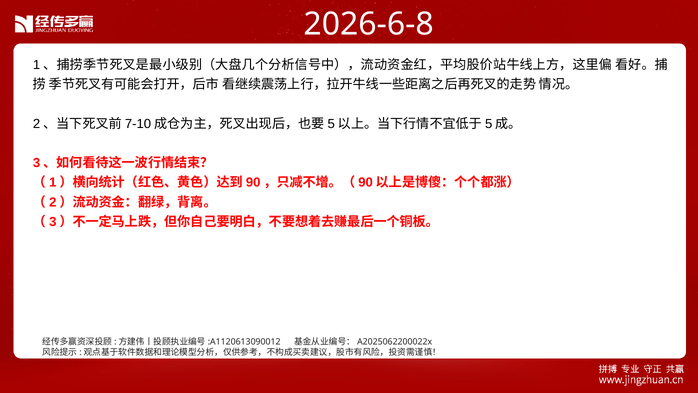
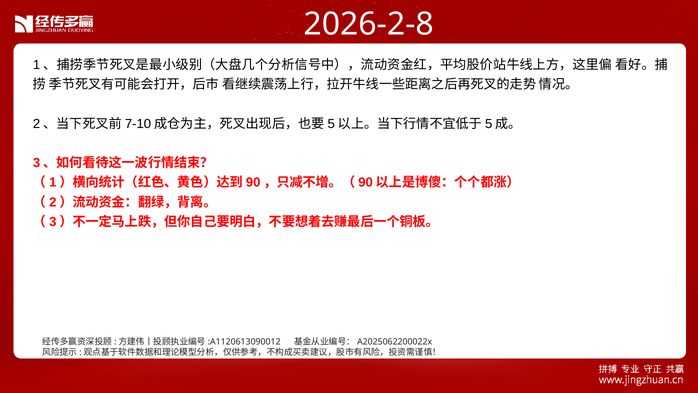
2026-6-8: 2026-6-8 -> 2026-2-8 (369, 24)
